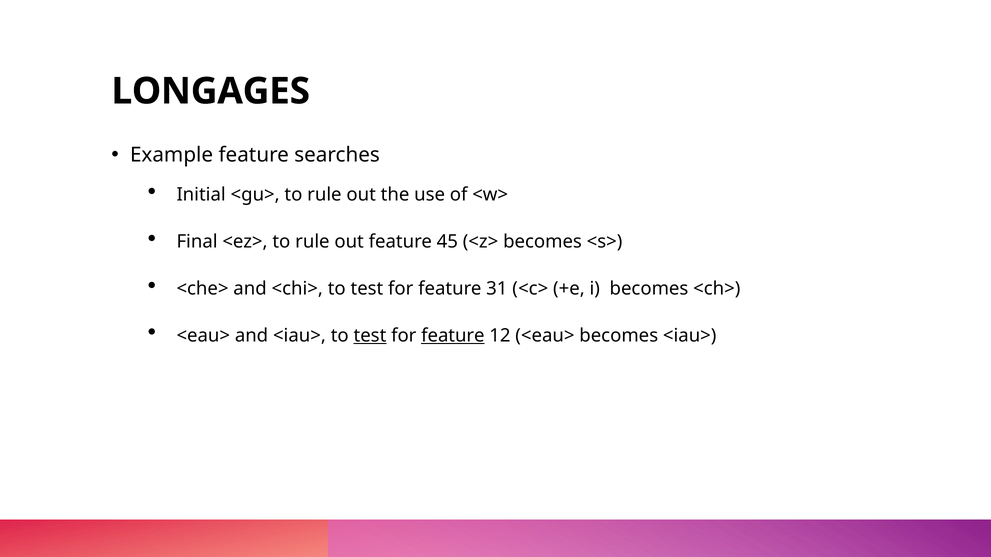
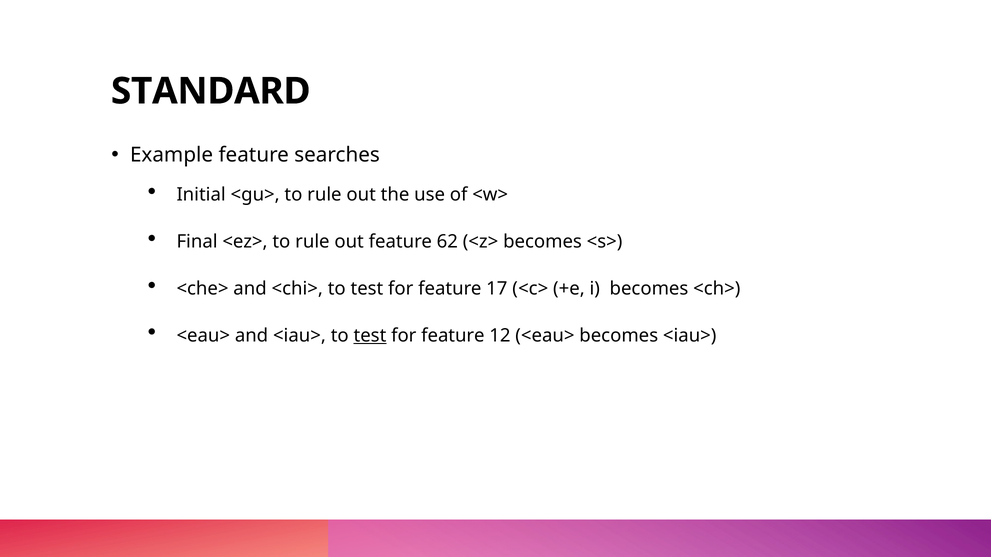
LONGAGES: LONGAGES -> STANDARD (211, 91)
45: 45 -> 62 (447, 242)
31: 31 -> 17 (497, 289)
feature underline: present -> none (453, 336)
